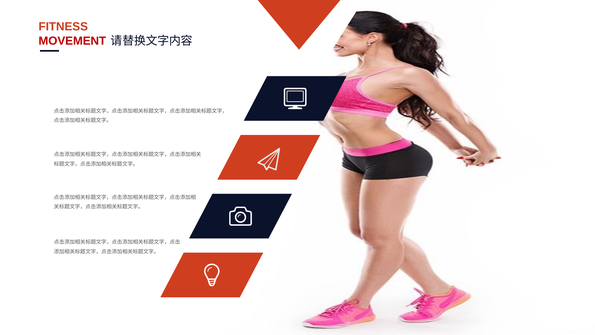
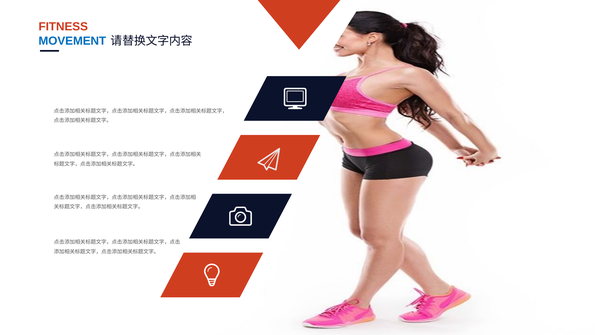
MOVEMENT colour: red -> blue (72, 41)
